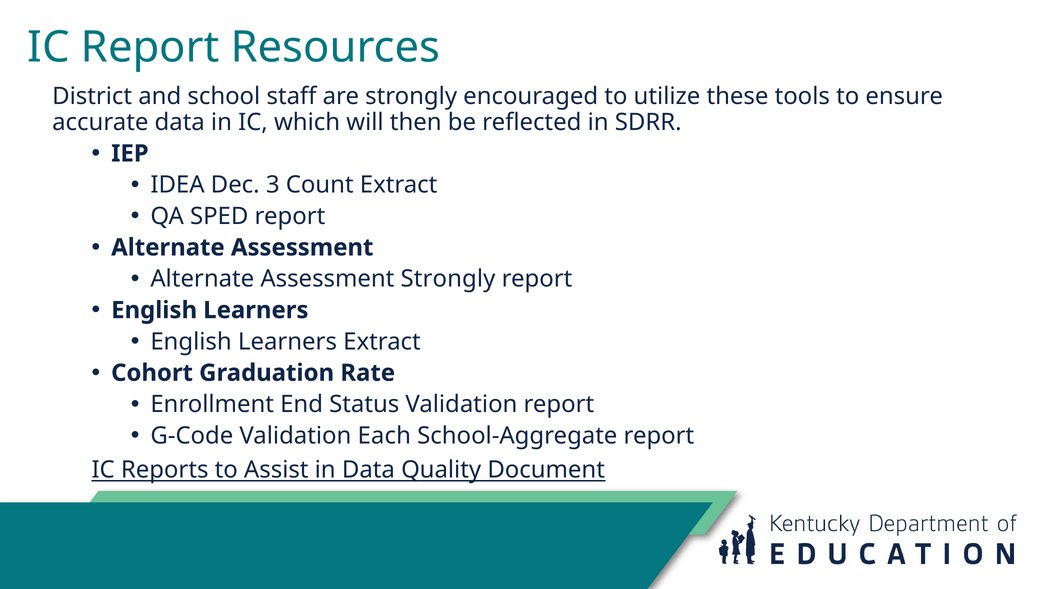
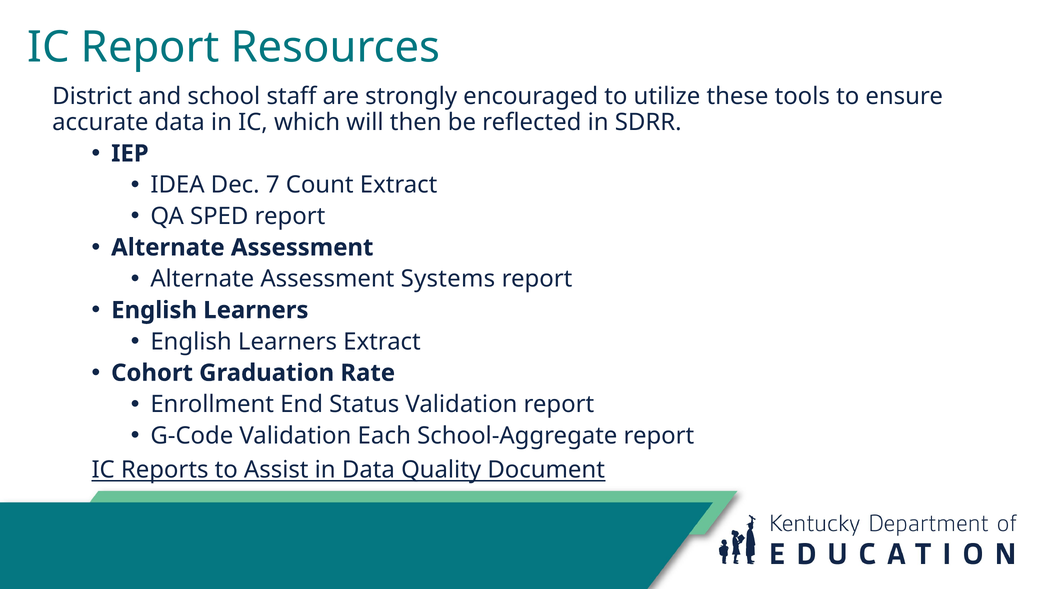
3: 3 -> 7 (273, 185)
Assessment Strongly: Strongly -> Systems (448, 279)
